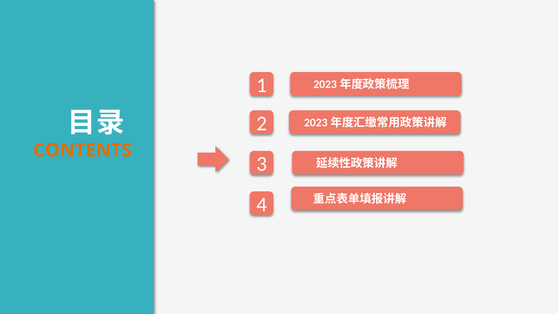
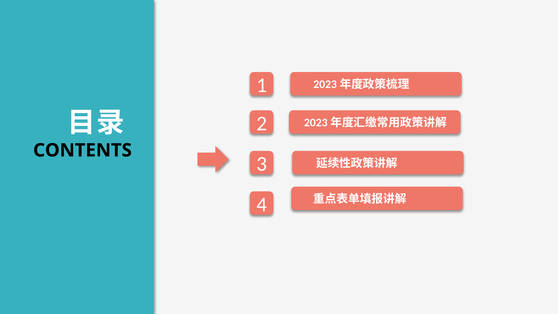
CONTENTS colour: orange -> black (82, 150)
